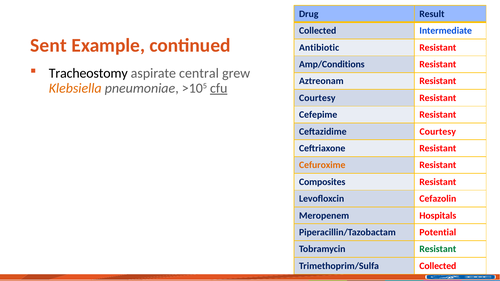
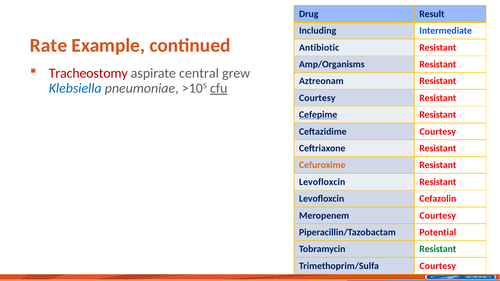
Collected: Collected -> Including (318, 31)
Sent: Sent -> Rate (49, 45)
Amp/Conditions: Amp/Conditions -> Amp/Organisms (332, 64)
Tracheostomy colour: black -> red (88, 73)
Klebsiella colour: orange -> blue (75, 88)
Cefepime underline: none -> present (318, 115)
Composites: Composites -> Levofloxcin (322, 182)
Meropenem Hospitals: Hospitals -> Courtesy (438, 216)
Trimethoprim/Sulfa Collected: Collected -> Courtesy (438, 266)
